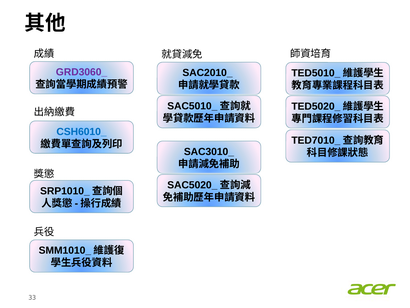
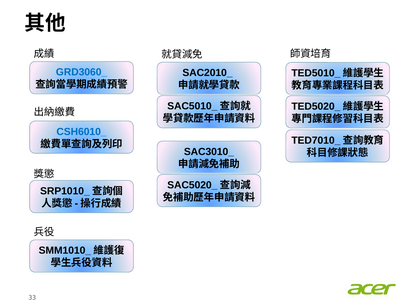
GRD3060_ colour: purple -> blue (82, 72)
